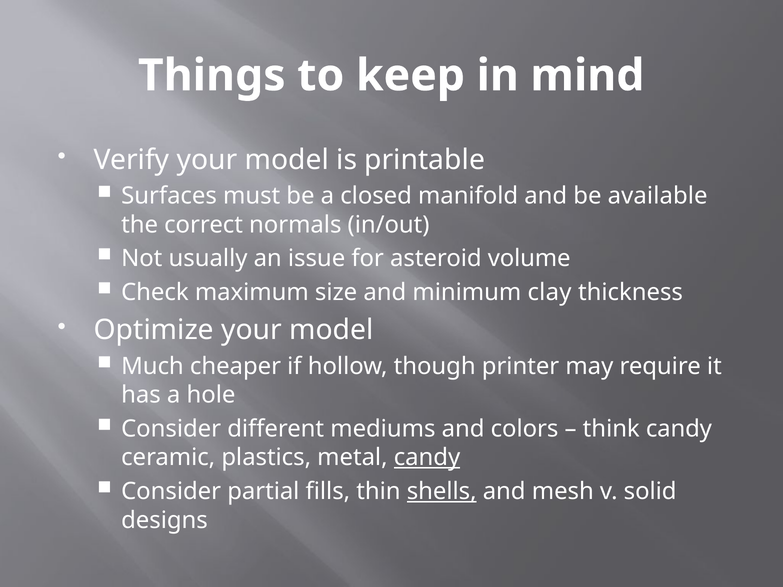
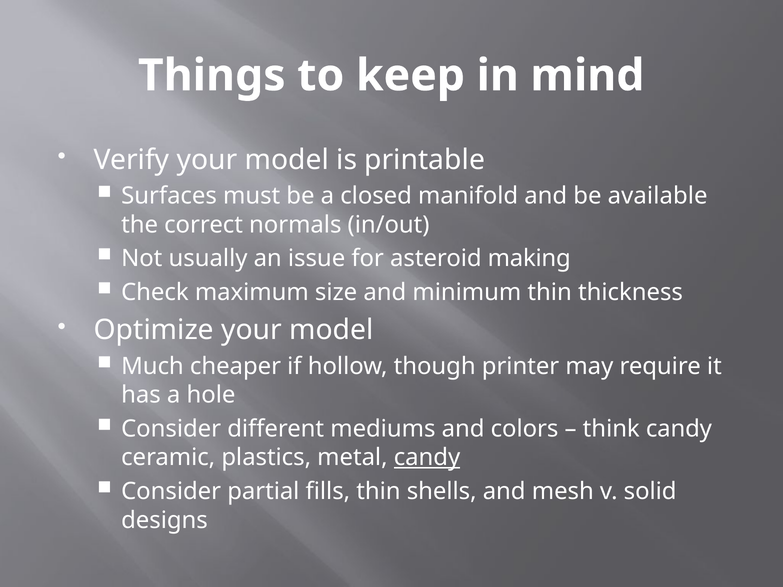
volume: volume -> making (529, 259)
minimum clay: clay -> thin (550, 293)
shells underline: present -> none (442, 492)
